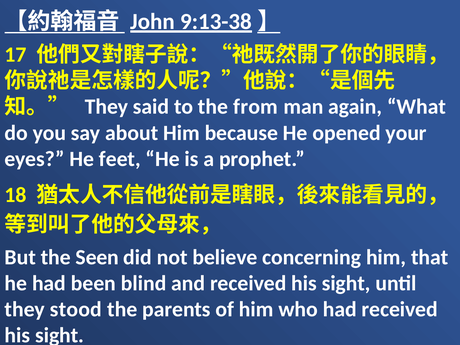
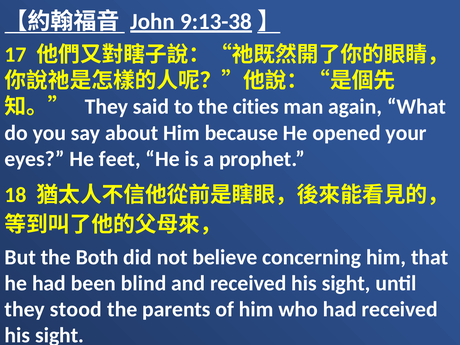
from: from -> cities (256, 107)
Seen: Seen -> Both (97, 257)
